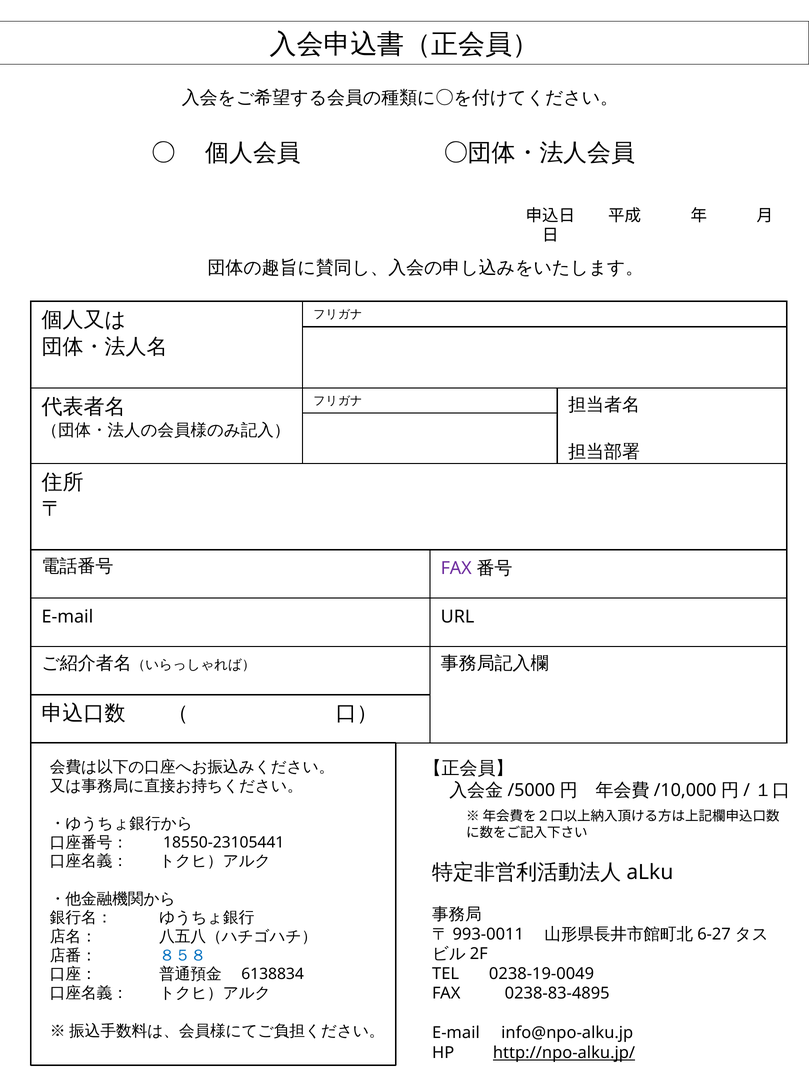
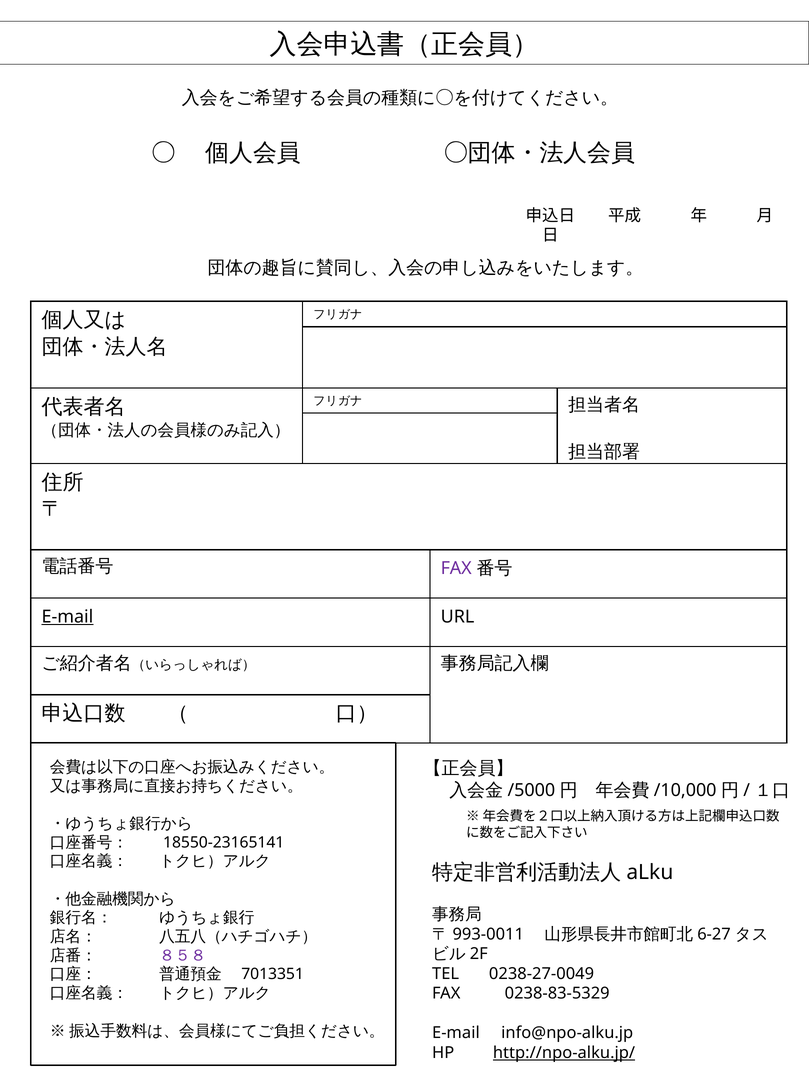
E-mail underline: none -> present (67, 617)
18550-23105441: 18550-23105441 -> 18550-23165141 (224, 843)
８５８ colour: blue -> purple (183, 956)
6138834: 6138834 -> 7013351 (273, 975)
0238-19-0049: 0238-19-0049 -> 0238-27-0049 (542, 974)
0238-83-4895: 0238-83-4895 -> 0238-83-5329 (557, 994)
